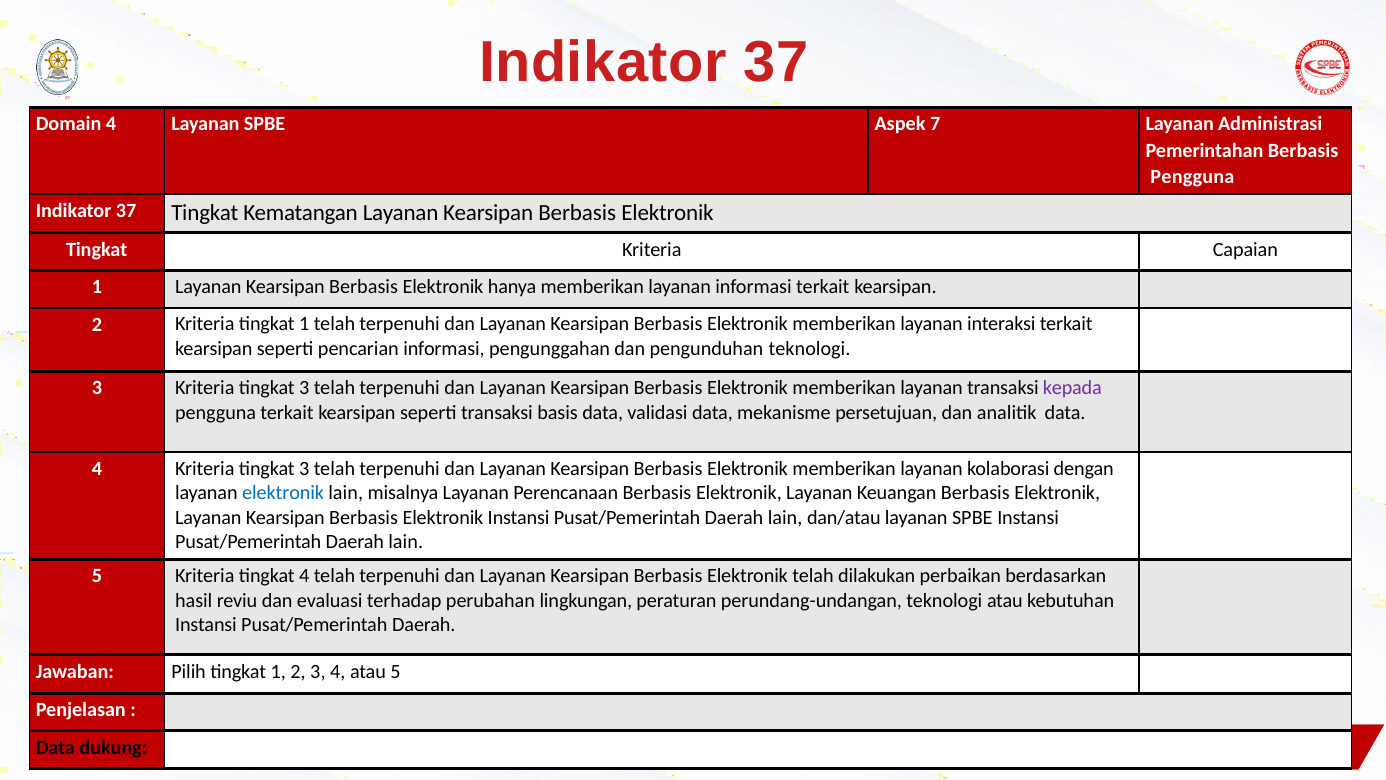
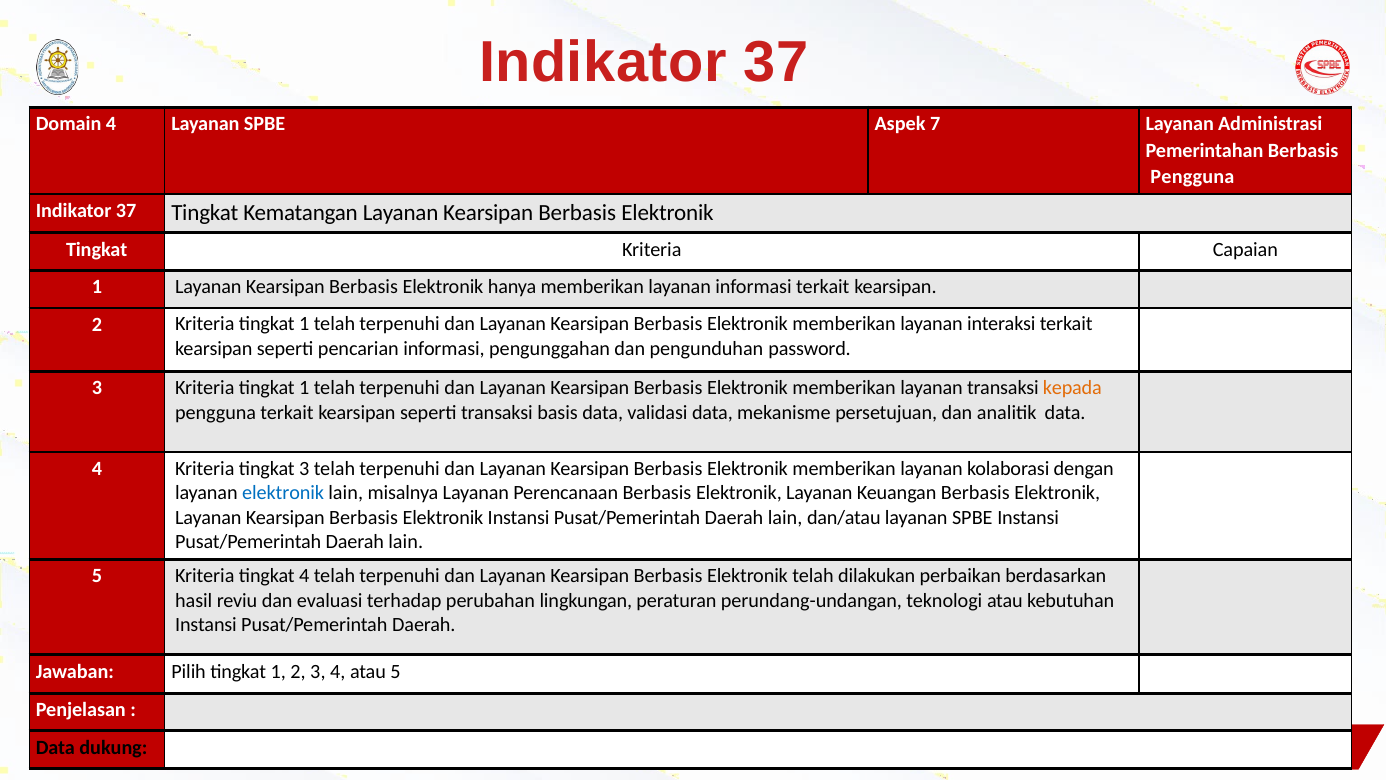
pengunduhan teknologi: teknologi -> password (810, 349)
3 Kriteria tingkat 3: 3 -> 1 (304, 388)
kepada colour: purple -> orange (1072, 388)
